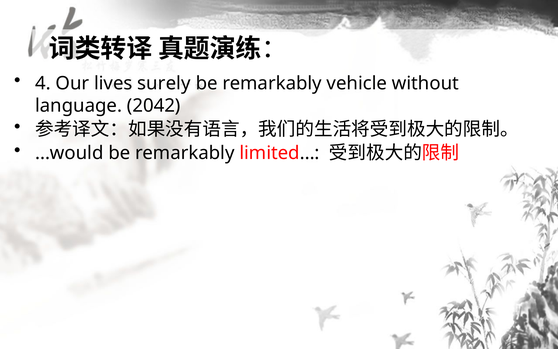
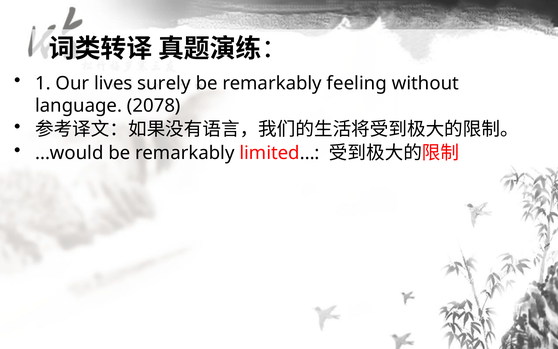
4: 4 -> 1 (43, 83)
vehicle: vehicle -> feeling (357, 83)
2042: 2042 -> 2078 (154, 106)
